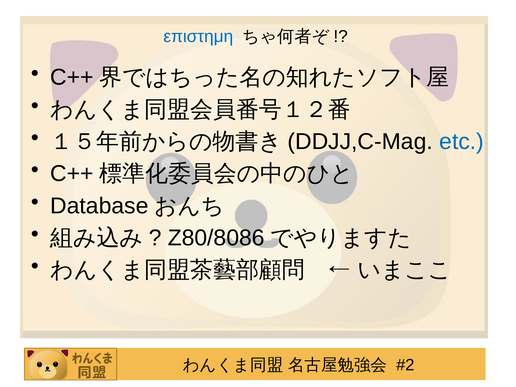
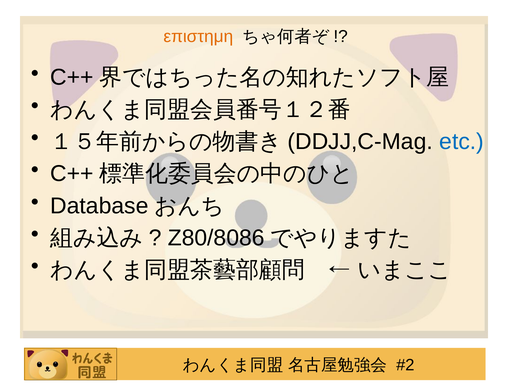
επιστημη colour: blue -> orange (198, 37)
